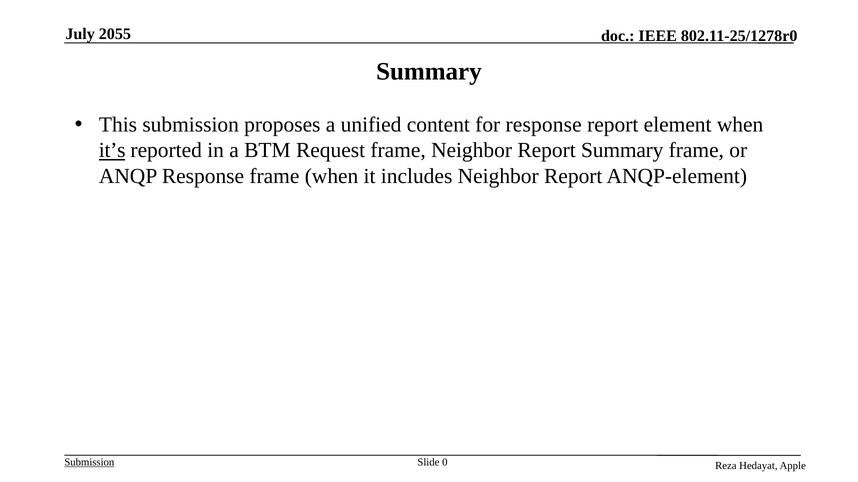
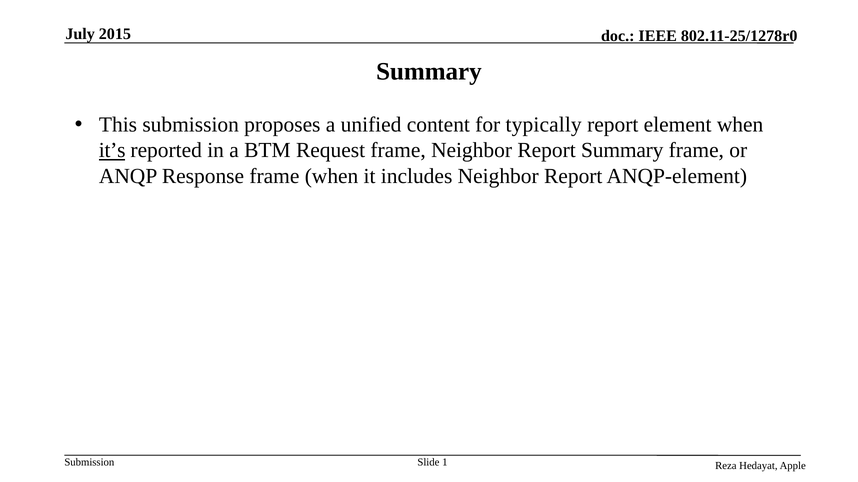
2055: 2055 -> 2015 (115, 34)
for response: response -> typically (544, 125)
Submission underline: present -> none (89, 463)
0: 0 -> 1 (445, 463)
